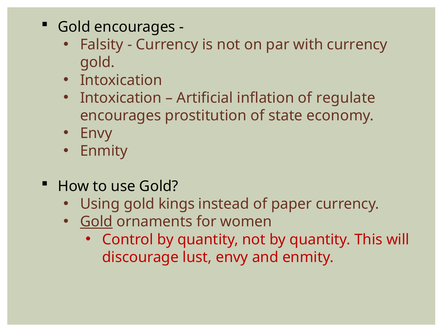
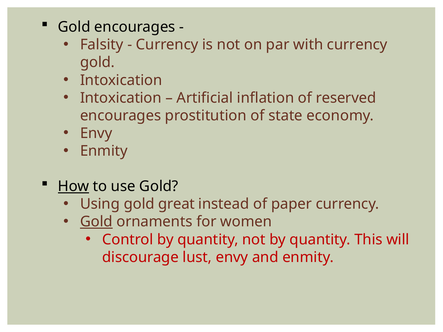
regulate: regulate -> reserved (346, 98)
How underline: none -> present (74, 187)
kings: kings -> great (177, 204)
